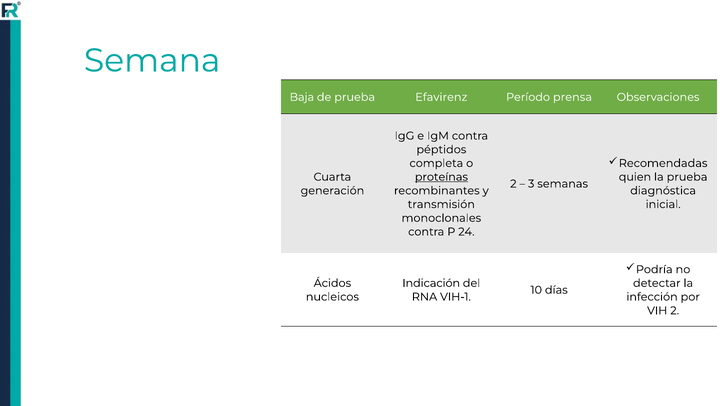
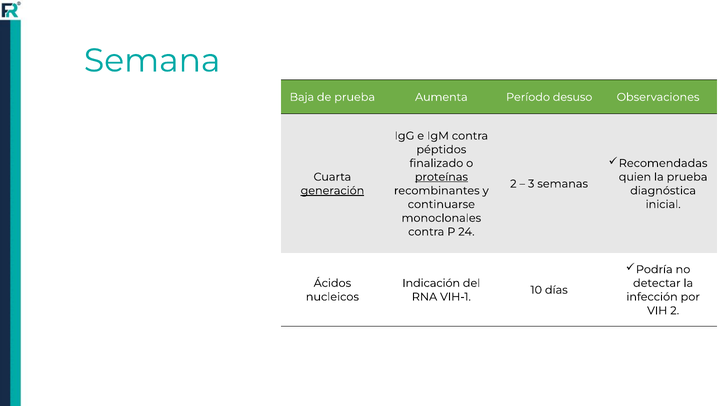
Efavirenz: Efavirenz -> Aumenta (441, 97)
prensa: prensa -> desuso (573, 97)
completa: completa -> finalizado (436, 163)
generación underline: none -> present (332, 191)
transmisión: transmisión -> continuarse (441, 204)
